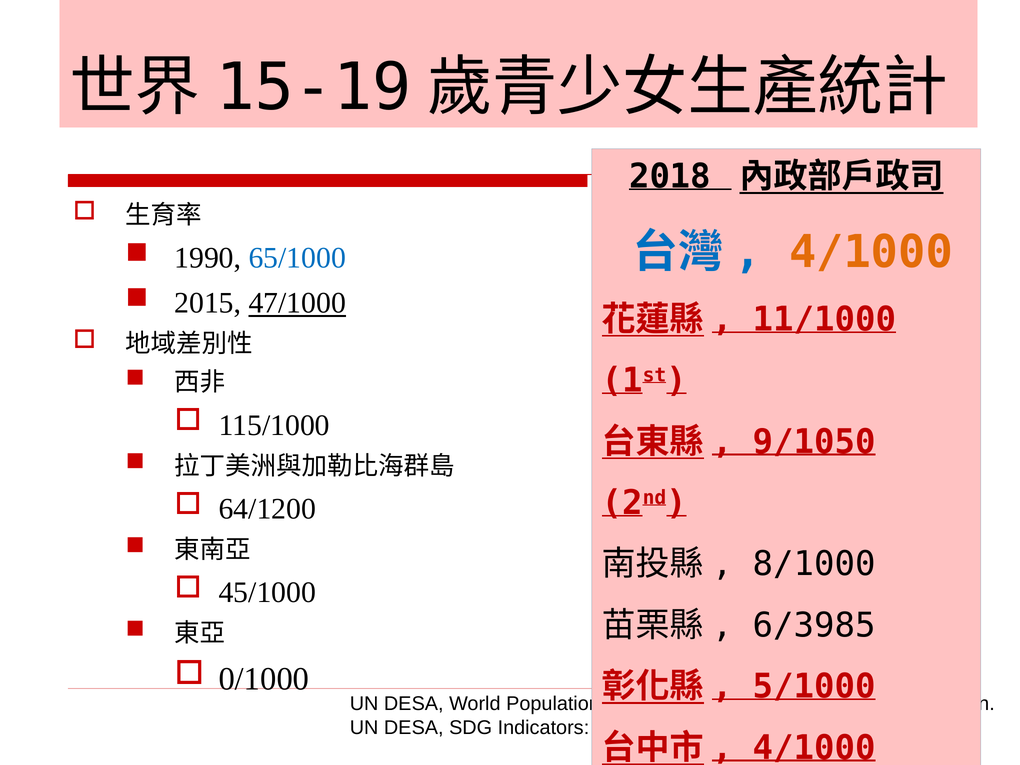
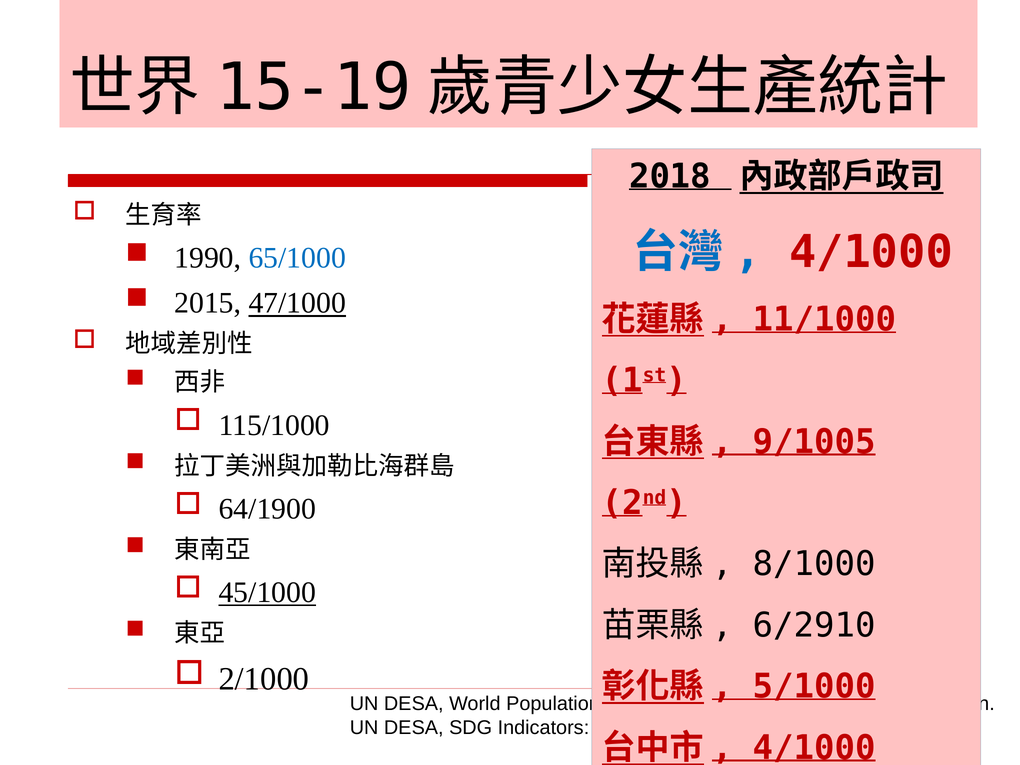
4/1000 colour: orange -> red (871, 252)
9/1050: 9/1050 -> 9/1005 (814, 442)
64/1200: 64/1200 -> 64/1900 (267, 509)
45/1000 underline: none -> present (267, 593)
6/3985: 6/3985 -> 6/2910 (814, 625)
0/1000: 0/1000 -> 2/1000 (264, 679)
